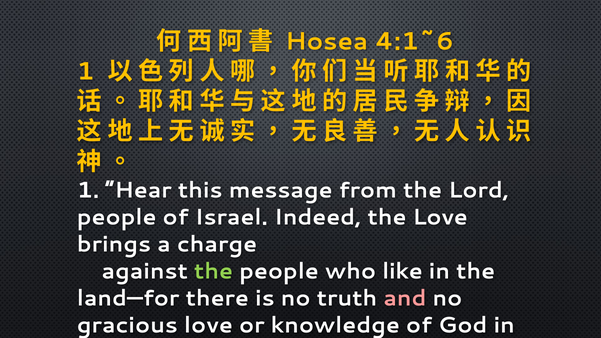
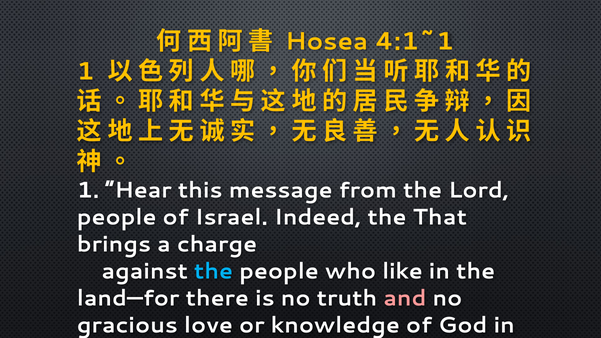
4:1~6: 4:1~6 -> 4:1~1 (415, 42)
the Love: Love -> That (440, 217)
the colour: light green -> light blue (214, 271)
